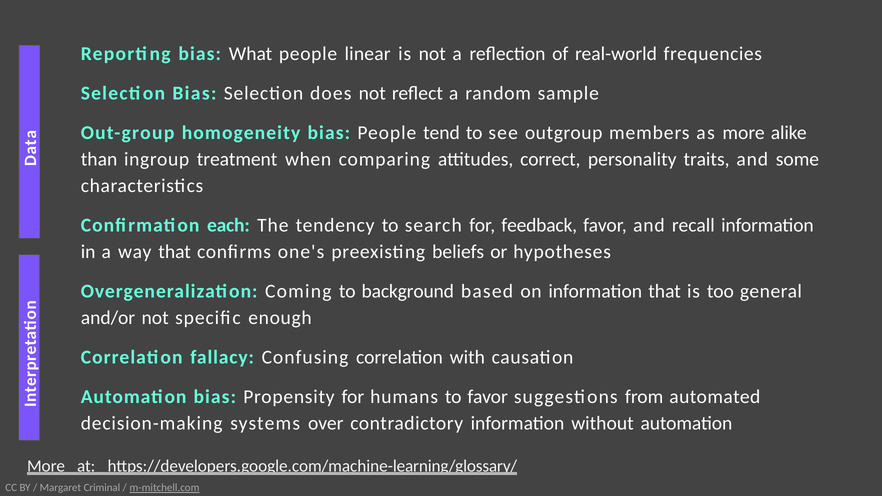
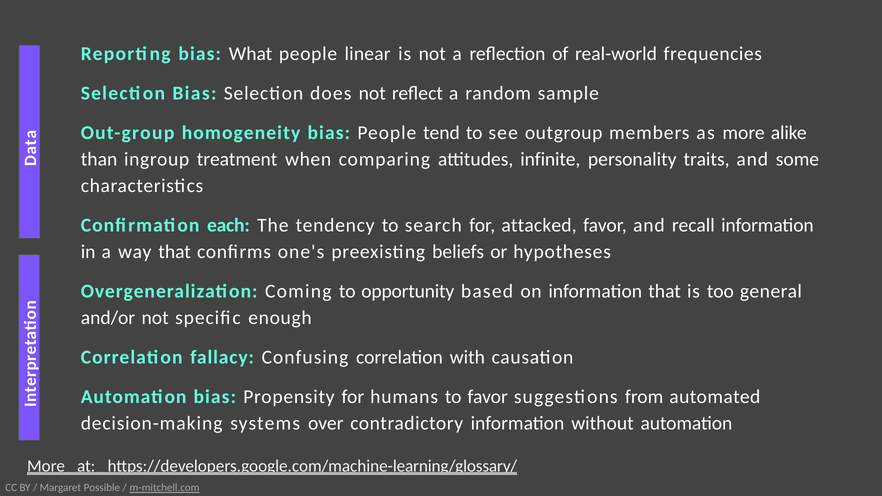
correct: correct -> infinite (550, 159)
feedback: feedback -> attacked (539, 225)
background: background -> opportunity (408, 291)
Criminal: Criminal -> Possible (102, 488)
